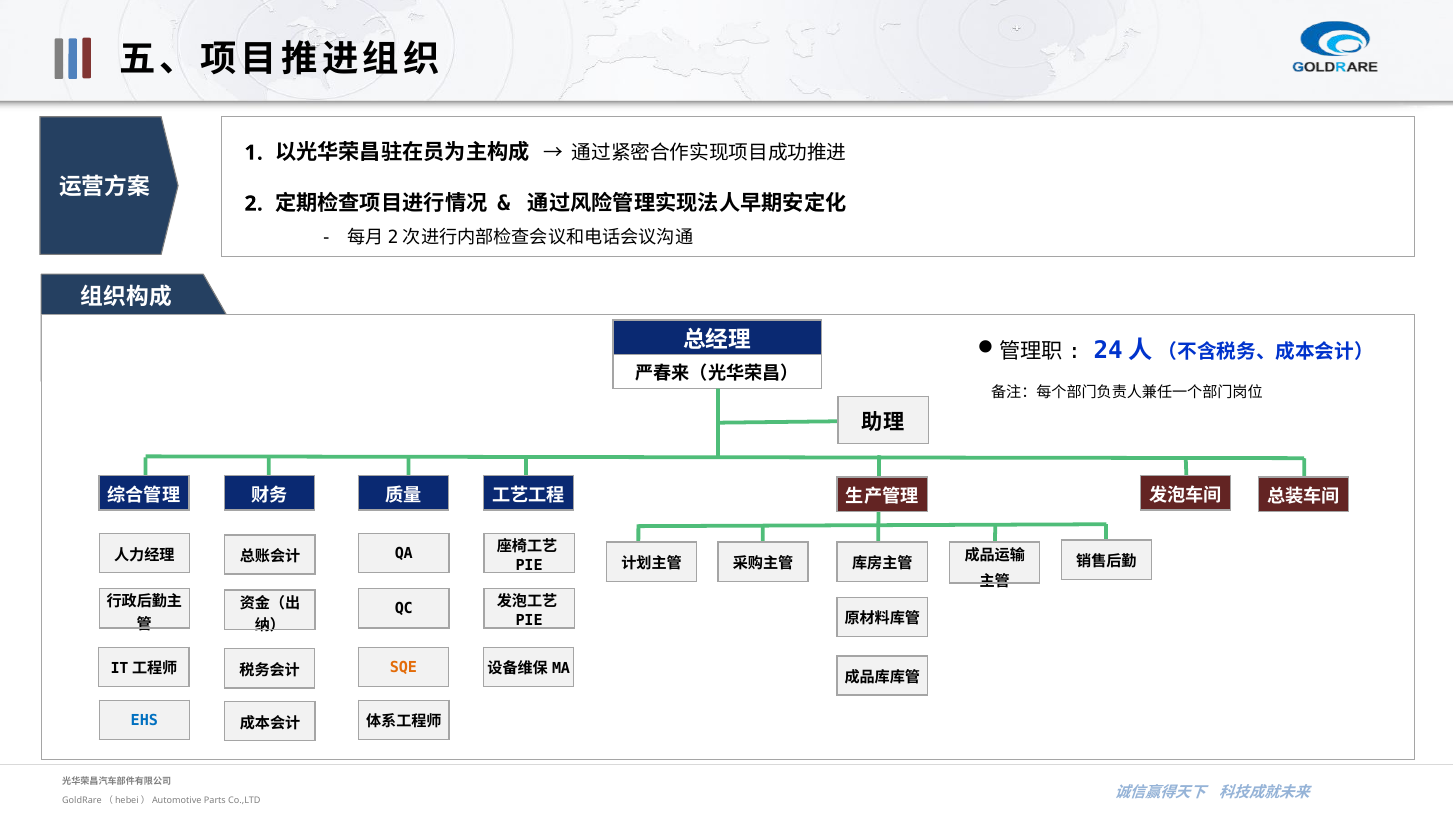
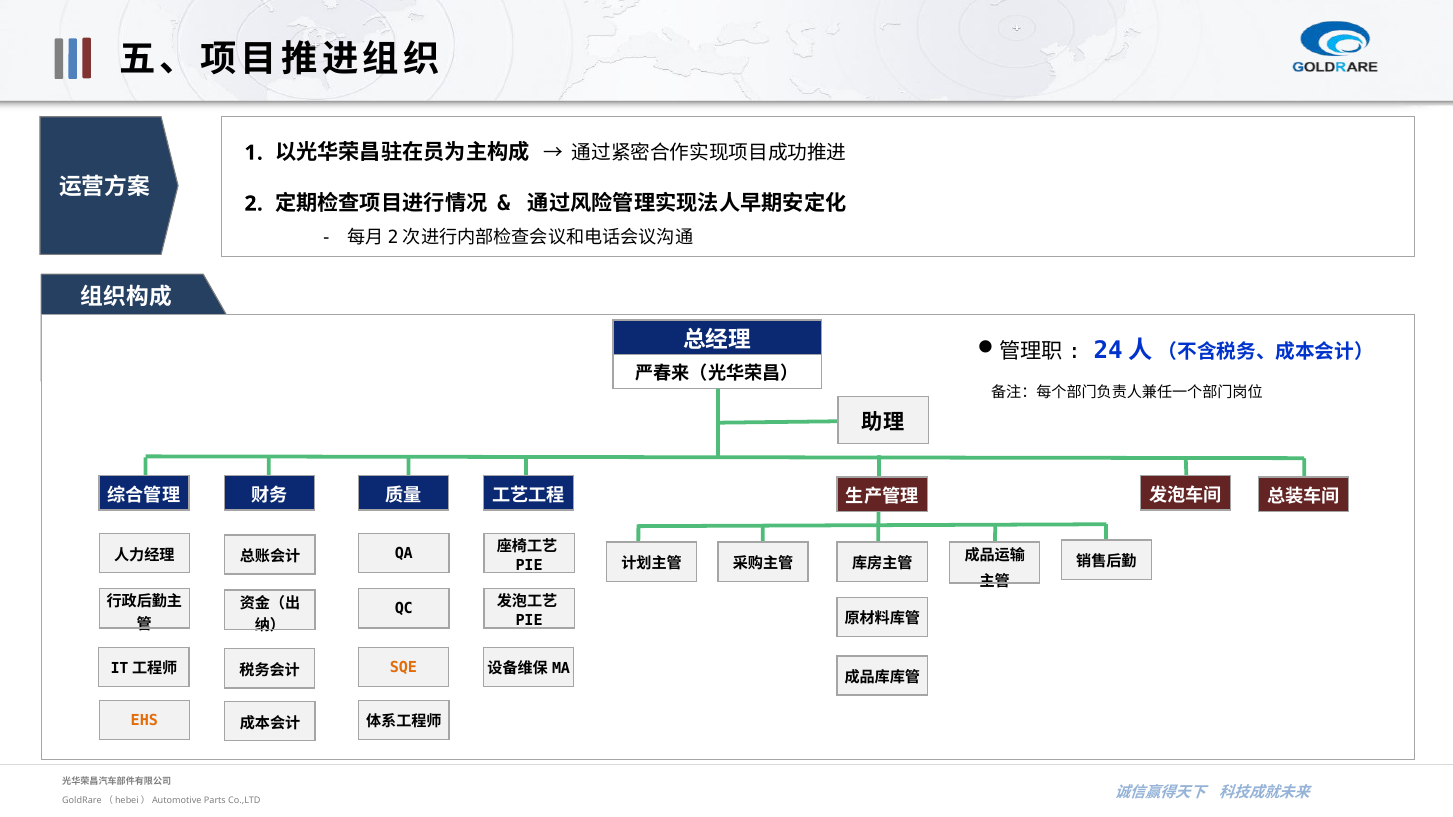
EHS colour: blue -> orange (144, 721)
